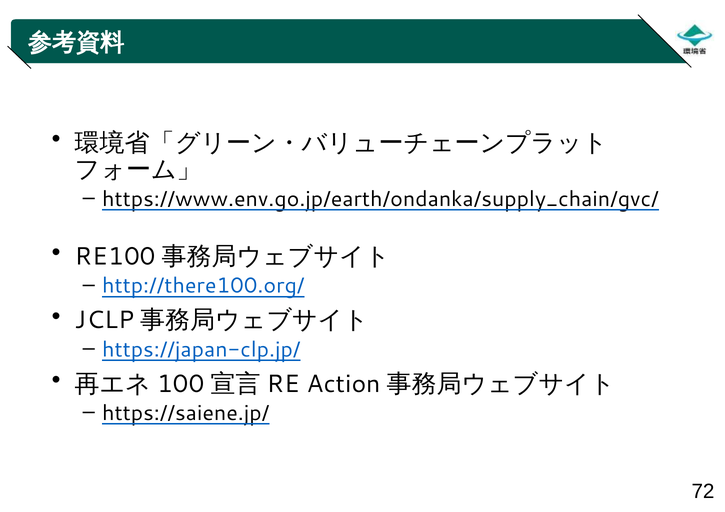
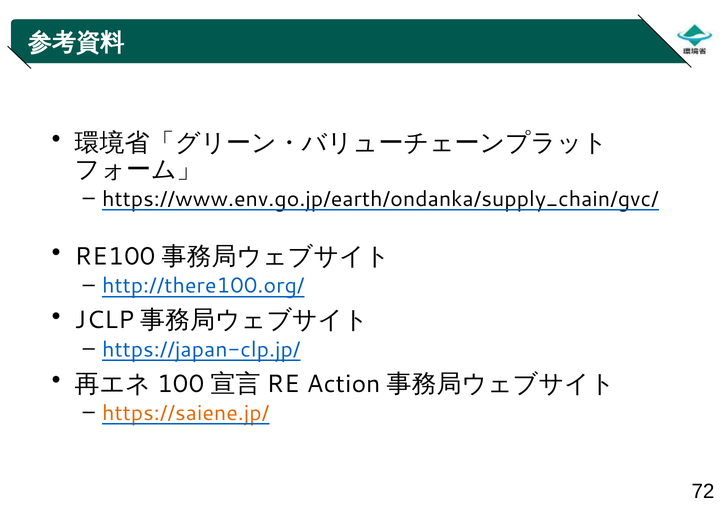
https://saiene.jp/ colour: black -> orange (186, 414)
